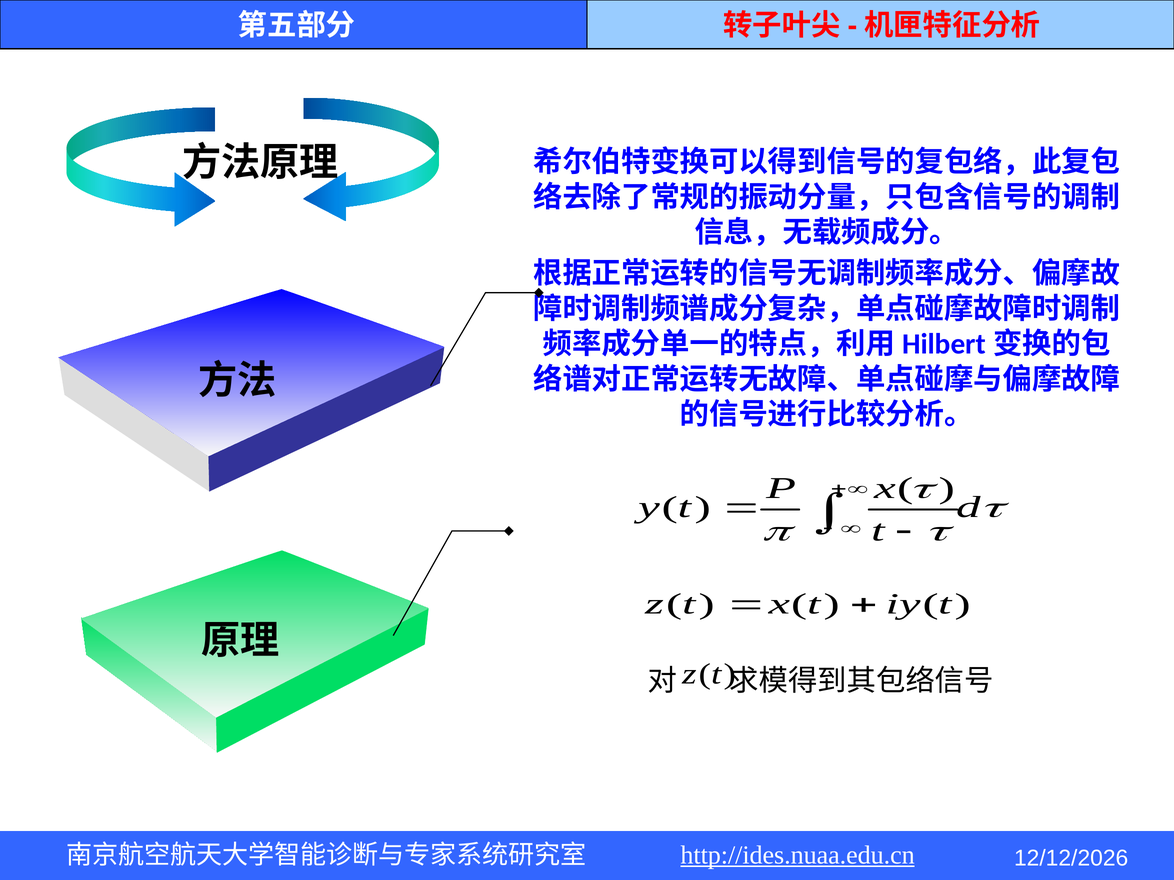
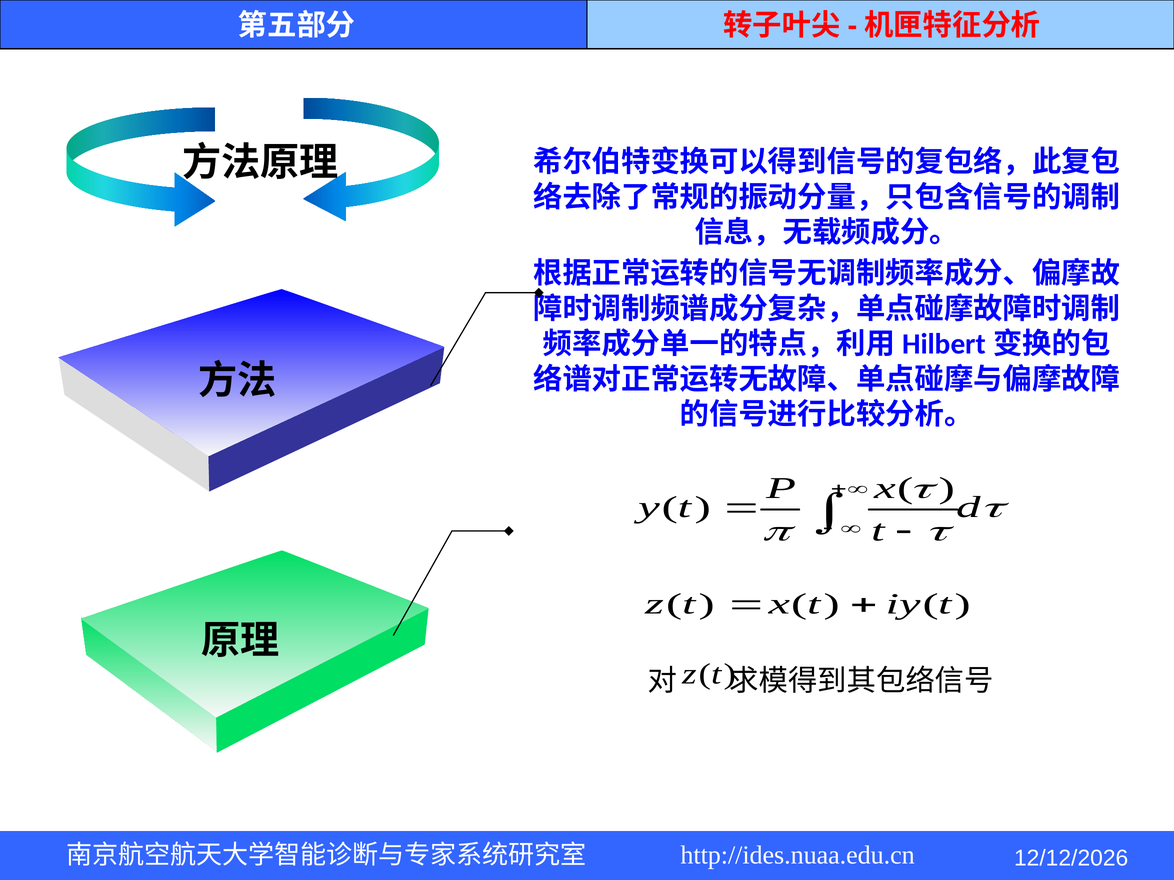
http://ides.nuaa.edu.cn underline: present -> none (798, 855)
